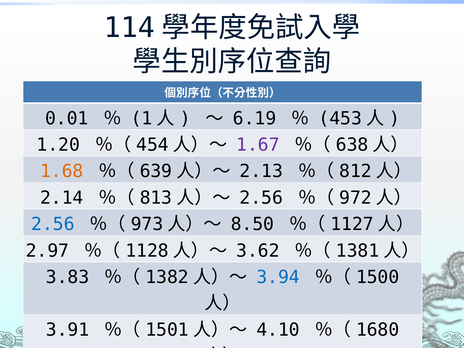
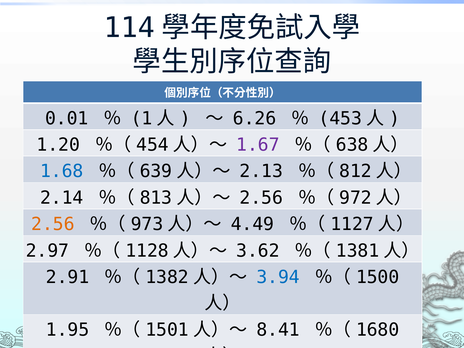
6.19: 6.19 -> 6.26 (255, 118)
1.68 colour: orange -> blue (62, 171)
2.56 colour: blue -> orange (53, 224)
8.50: 8.50 -> 4.49 (252, 224)
3.83: 3.83 -> 2.91 (68, 277)
3.91: 3.91 -> 1.95 (68, 330)
4.10: 4.10 -> 8.41 (278, 330)
